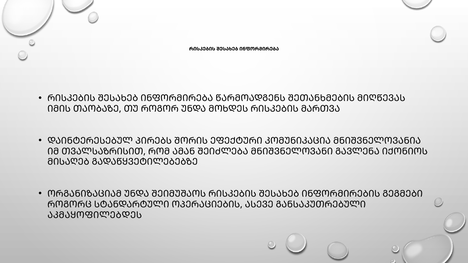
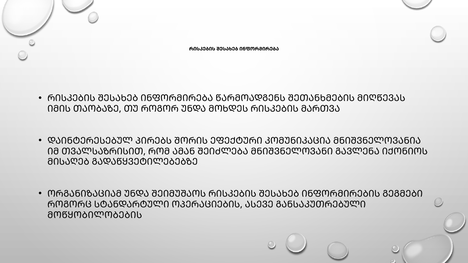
ᲐᲙᲛᲐᲧᲝᲤᲘᲚᲔᲑᲓᲔᲡ: ᲐᲙᲛᲐᲧᲝᲤᲘᲚᲔᲑᲓᲔᲡ -> ᲛᲝᲬᲧᲝᲑᲘᲚᲝᲑᲔᲑᲘᲡ (95, 215)
